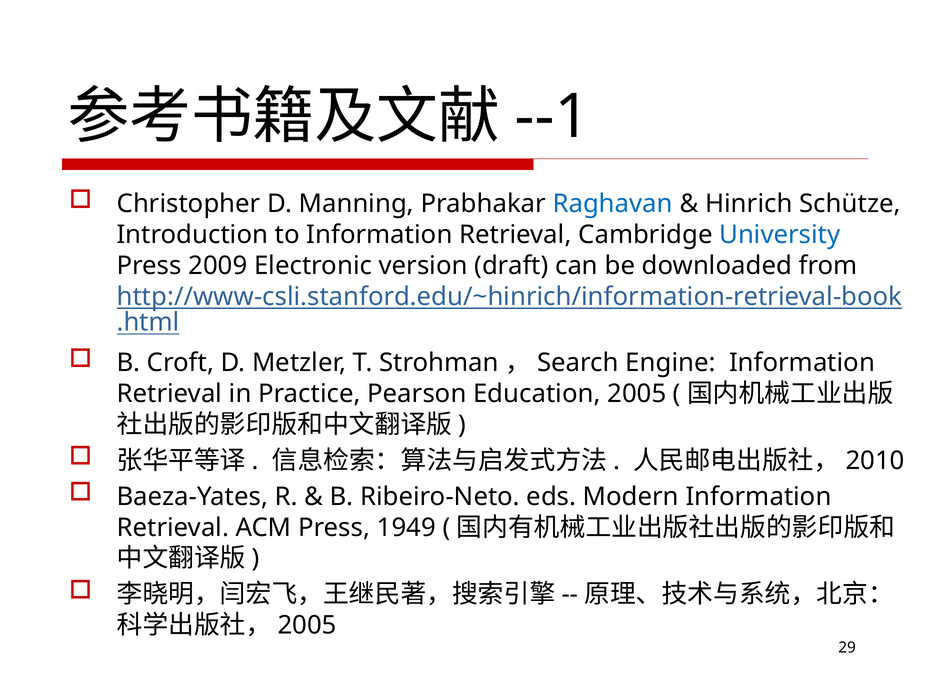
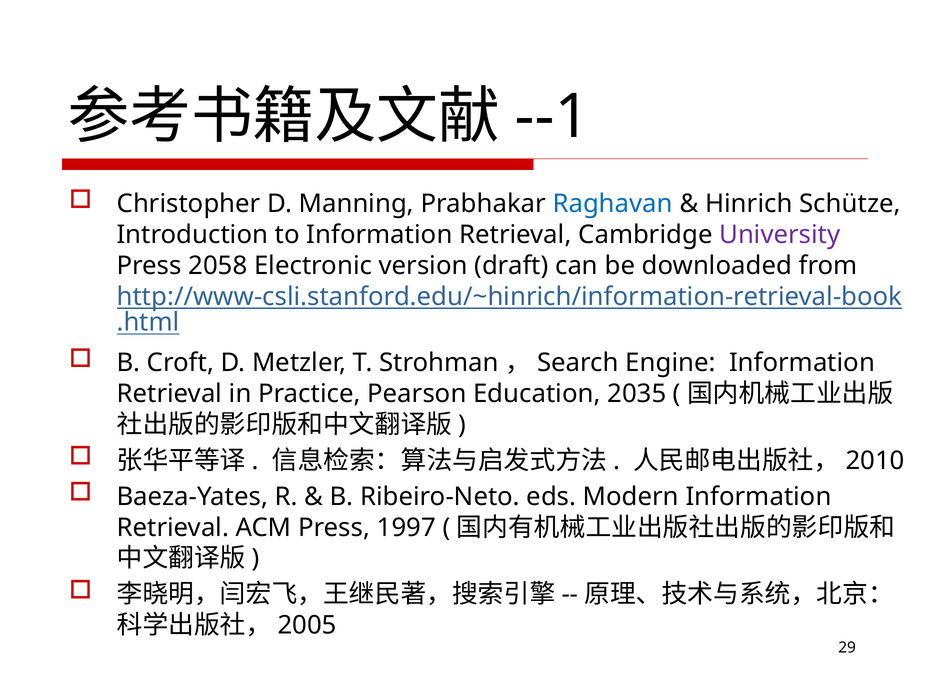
University colour: blue -> purple (780, 235)
2009: 2009 -> 2058 (218, 266)
Education 2005: 2005 -> 2035 (637, 394)
1949: 1949 -> 1997 (406, 528)
